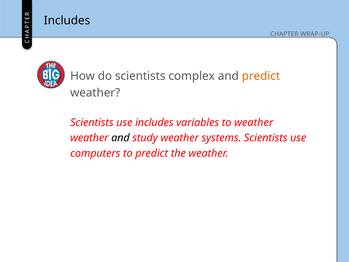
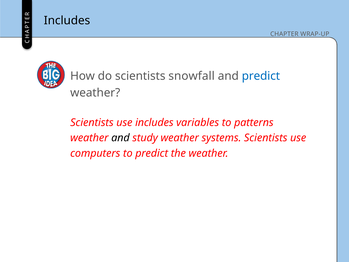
complex: complex -> snowfall (192, 76)
predict colour: orange -> blue (261, 76)
to weather: weather -> patterns (254, 122)
